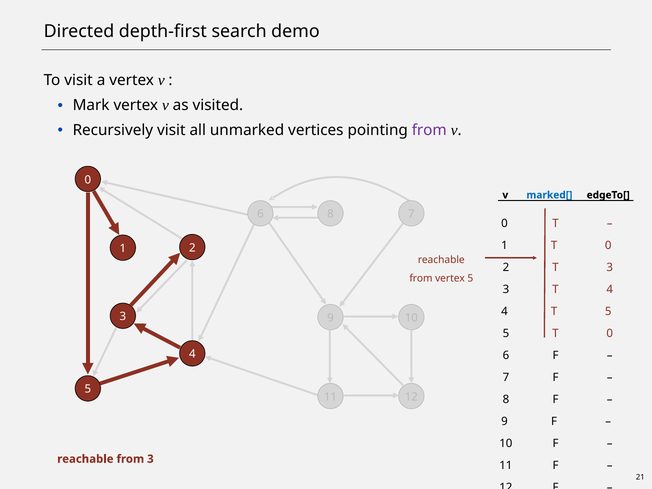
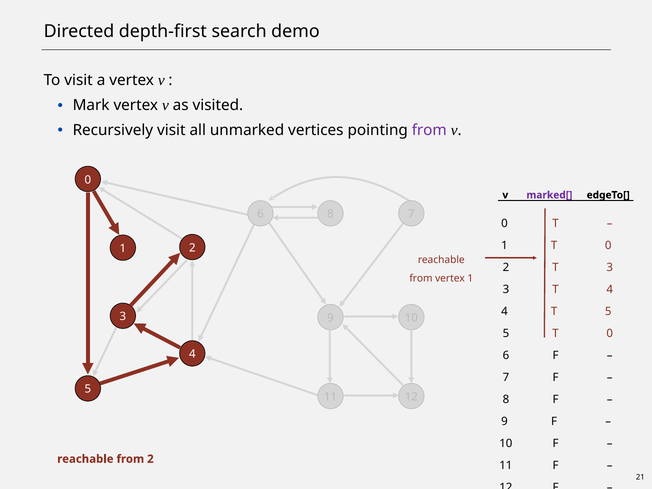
marked[ colour: blue -> purple (549, 195)
vertex 5: 5 -> 1 (470, 278)
from 3: 3 -> 2 (150, 459)
